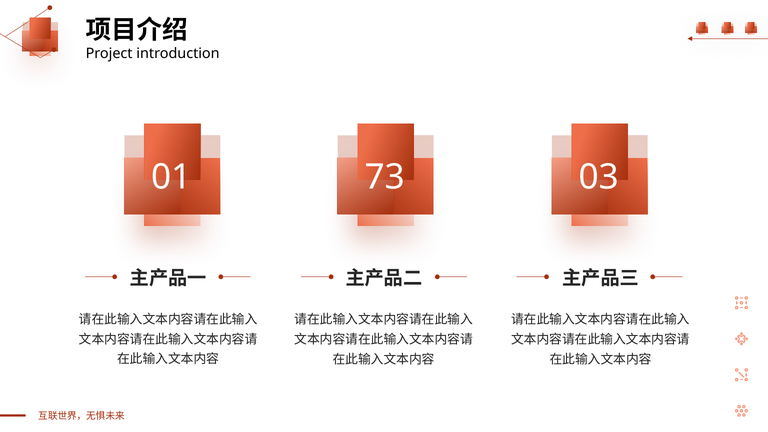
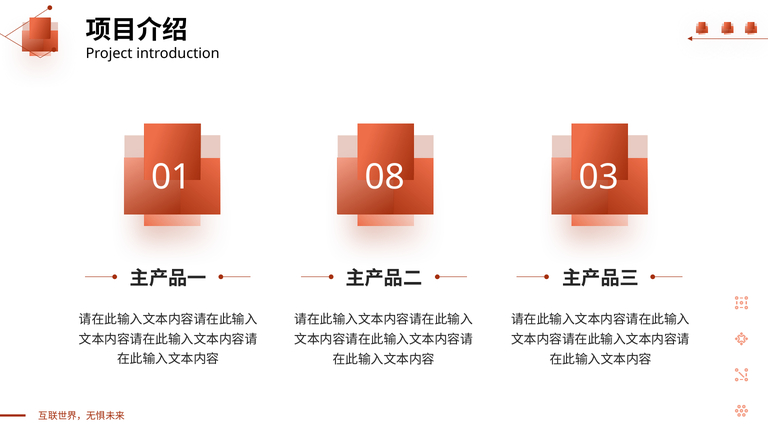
73: 73 -> 08 (385, 177)
